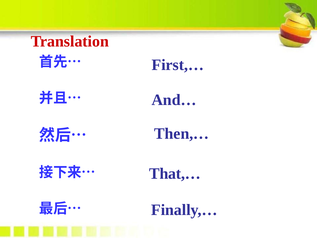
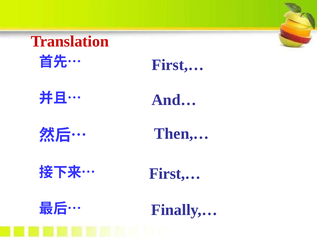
That,…: That,… -> First,… (175, 173)
